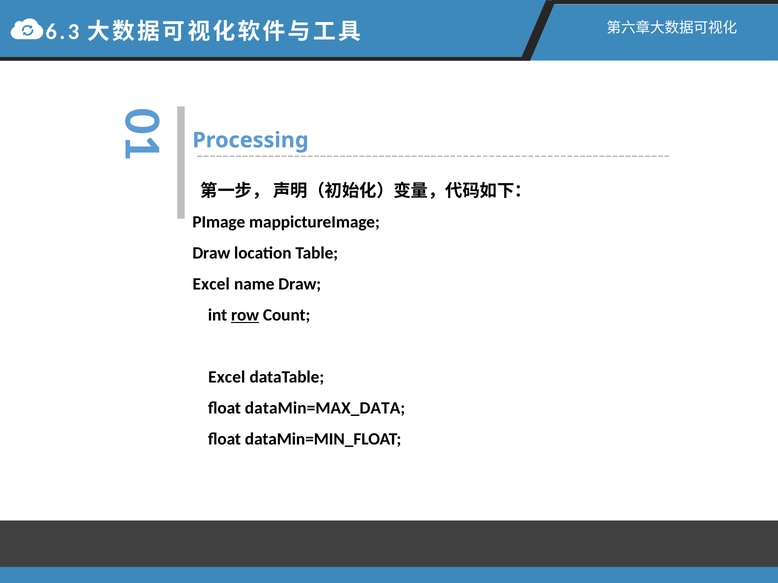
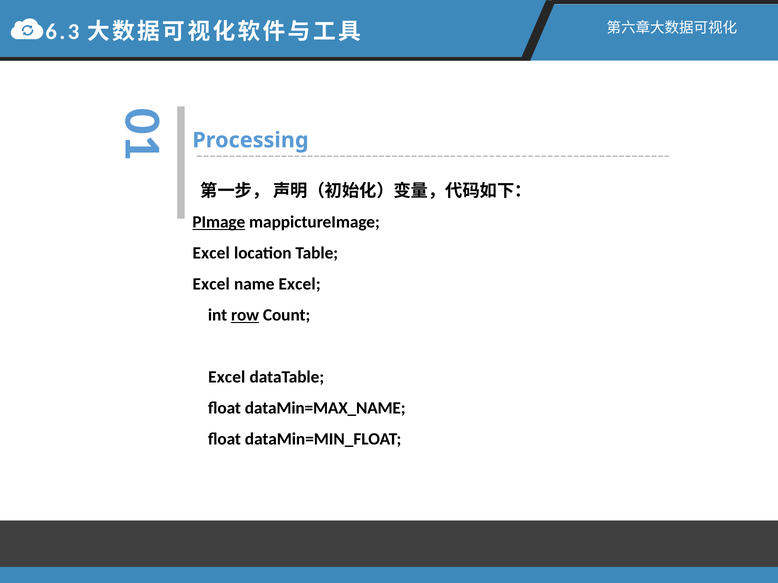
PImage underline: none -> present (219, 222)
Draw: Draw -> Excel (211, 253)
name Draw: Draw -> Excel (300, 284)
dataMin=MAX_DATA: dataMin=MAX_DATA -> dataMin=MAX_NAME (325, 409)
